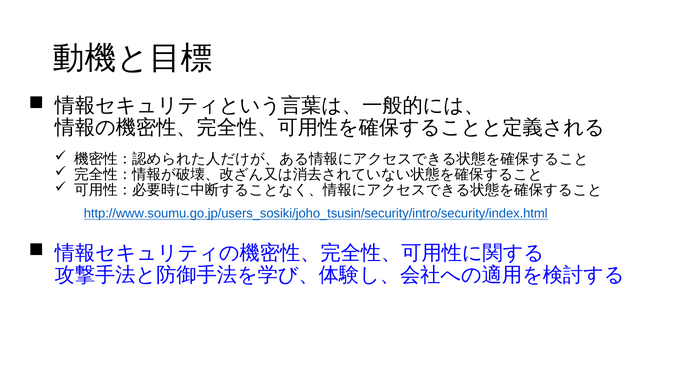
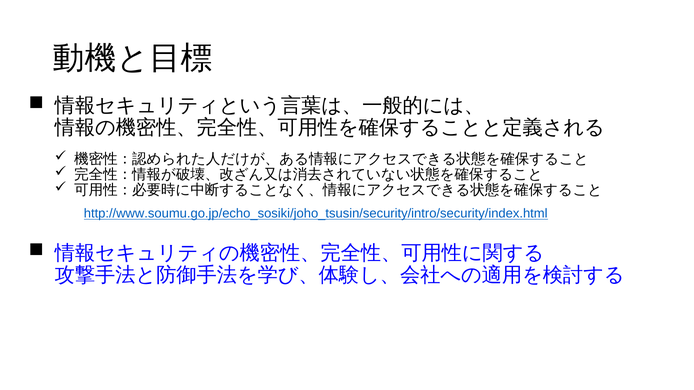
http://www.soumu.go.jp/users_sosiki/joho_tsusin/security/intro/security/index.html: http://www.soumu.go.jp/users_sosiki/joho_tsusin/security/intro/security/index.html -> http://www.soumu.go.jp/echo_sosiki/joho_tsusin/security/intro/security/index.html (316, 214)
